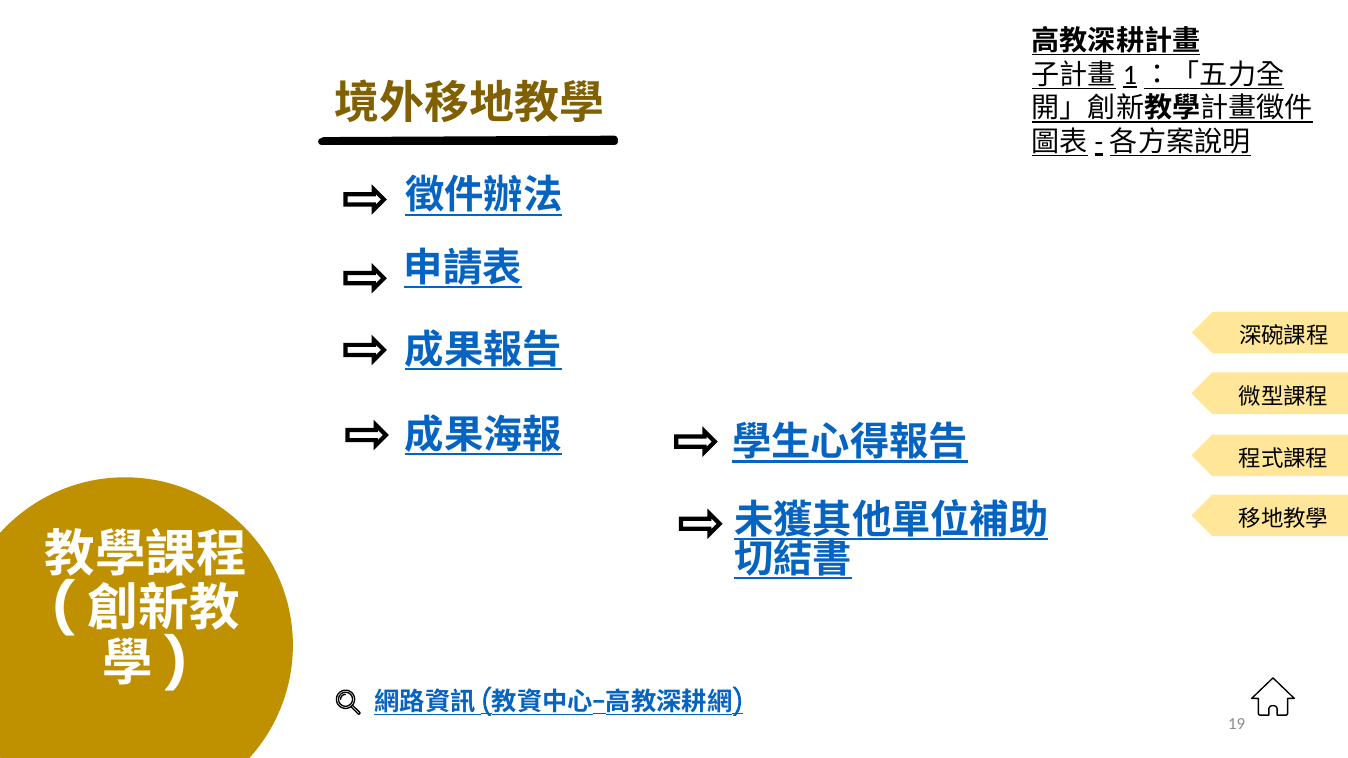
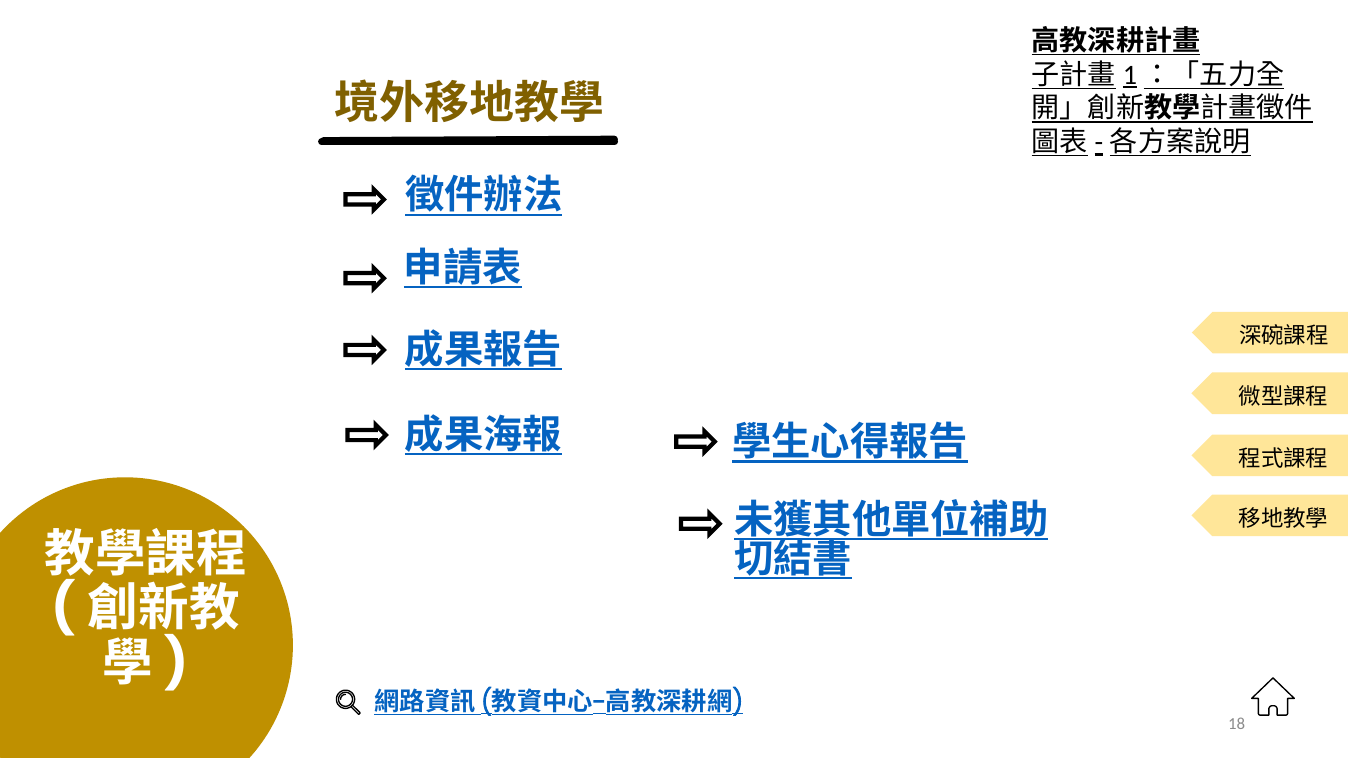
19: 19 -> 18 (1237, 724)
